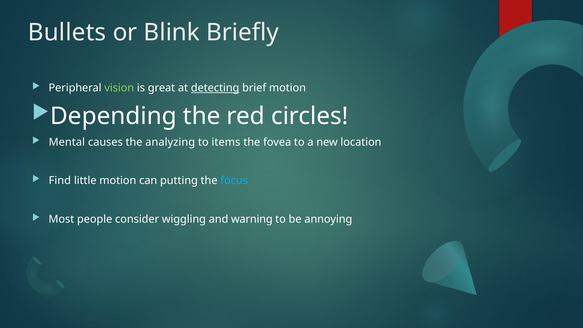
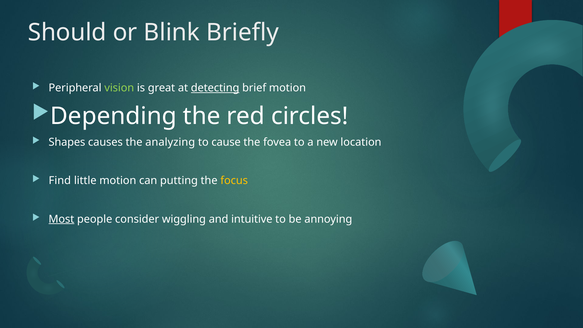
Bullets: Bullets -> Should (67, 33)
Mental: Mental -> Shapes (67, 142)
items: items -> cause (226, 142)
focus colour: light blue -> yellow (234, 181)
Most underline: none -> present (61, 219)
warning: warning -> intuitive (252, 219)
